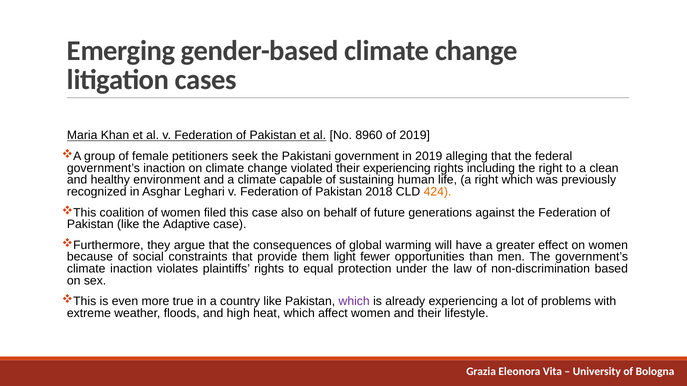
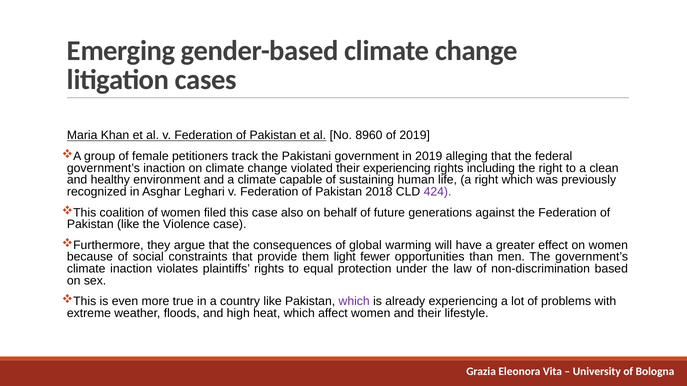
seek: seek -> track (245, 156)
424 colour: orange -> purple (438, 192)
Adaptive: Adaptive -> Violence (186, 225)
